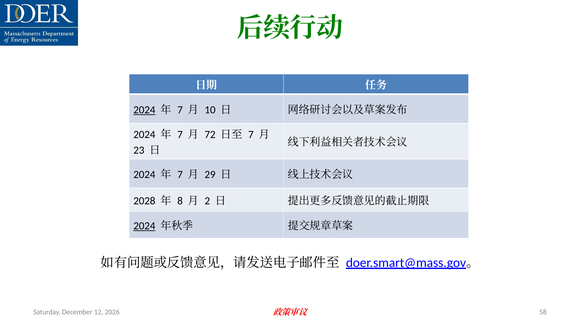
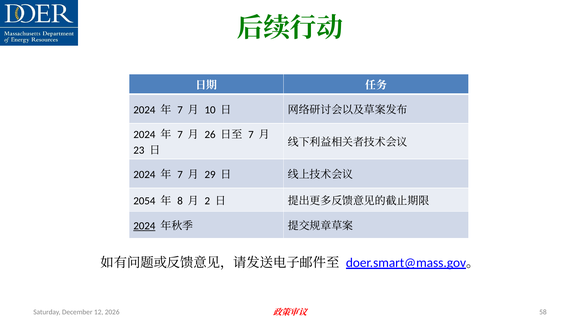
2024 underline: present -> none (144, 110)
72: 72 -> 26 (210, 134)
2028: 2028 -> 2054 (144, 200)
